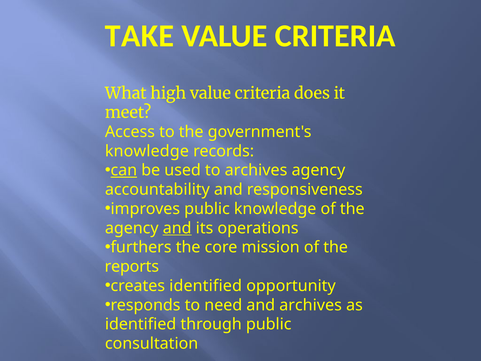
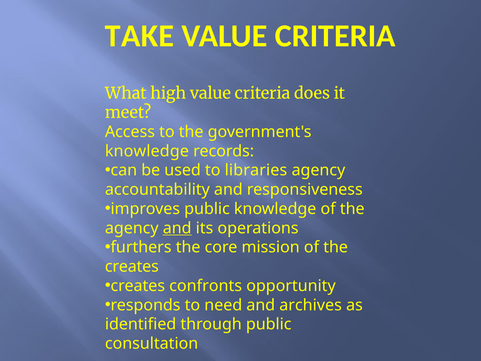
can underline: present -> none (124, 170)
to archives: archives -> libraries (256, 170)
reports: reports -> creates (132, 266)
creates identified: identified -> confronts (206, 286)
